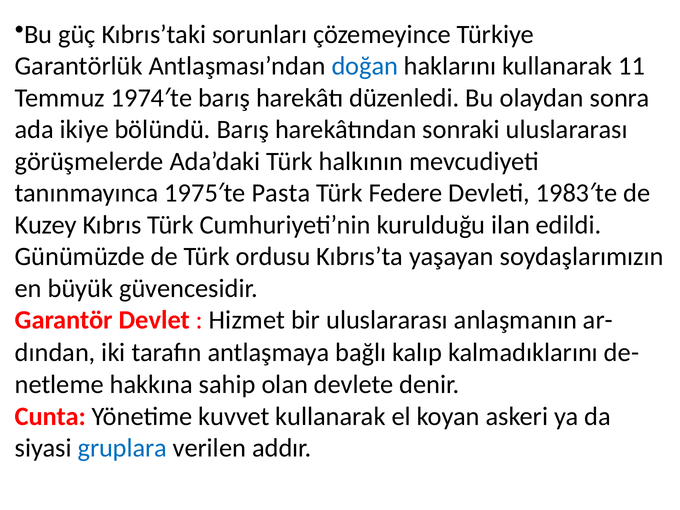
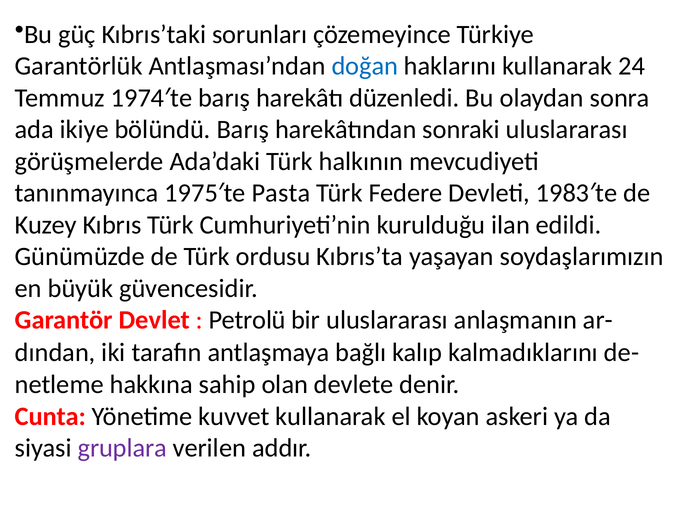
11: 11 -> 24 (632, 66)
Hizmet: Hizmet -> Petrolü (247, 320)
gruplara colour: blue -> purple (122, 448)
